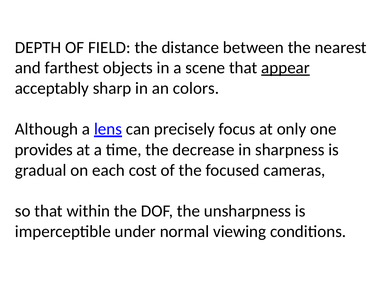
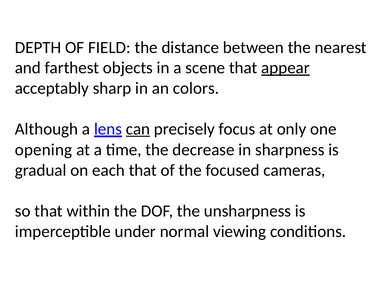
can underline: none -> present (138, 129)
provides: provides -> opening (44, 150)
each cost: cost -> that (143, 170)
